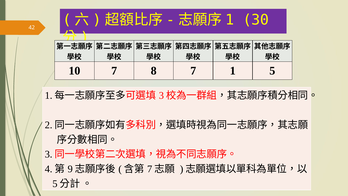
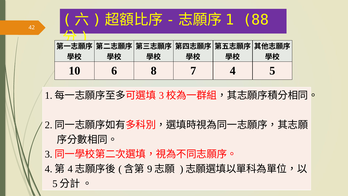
30: 30 -> 88 (256, 20)
10 7: 7 -> 6 (114, 71)
7 1: 1 -> 4 (233, 71)
9: 9 -> 4 (70, 169)
7: 7 -> 9 (150, 169)
